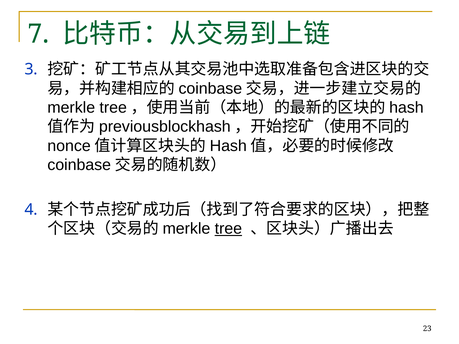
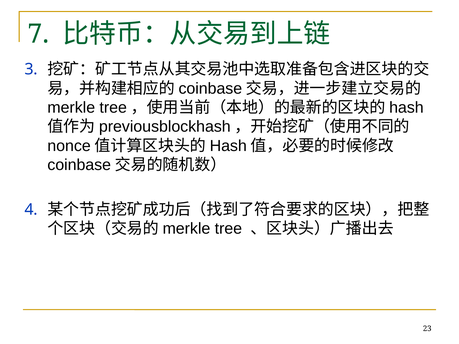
tree underline: present -> none (228, 229)
